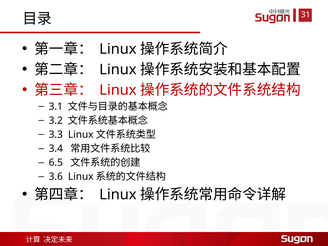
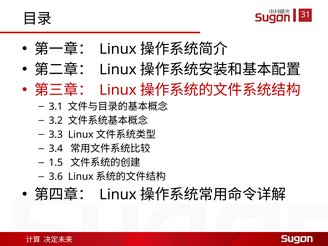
6.5: 6.5 -> 1.5 (56, 162)
